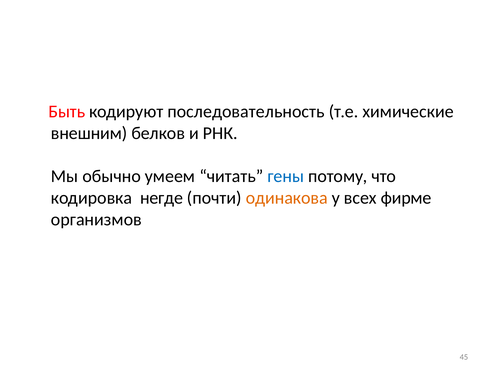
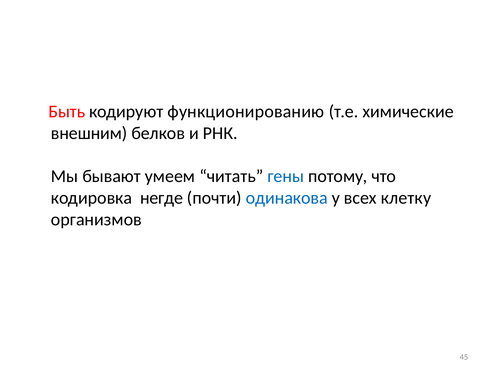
последовательность: последовательность -> функционированию (246, 111)
обычно: обычно -> бывают (112, 176)
одинакова colour: orange -> blue (287, 198)
фирме: фирме -> клетку (406, 198)
